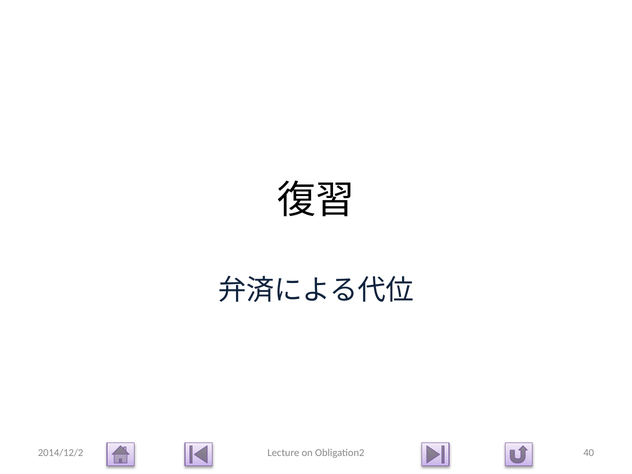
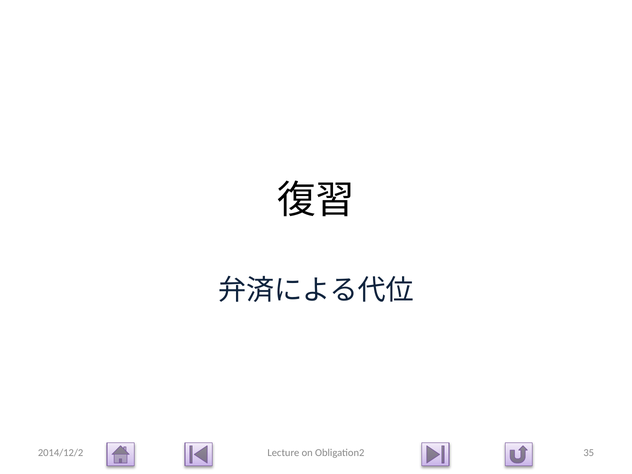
40: 40 -> 35 (589, 453)
